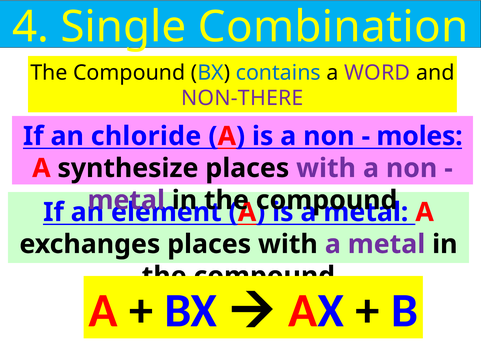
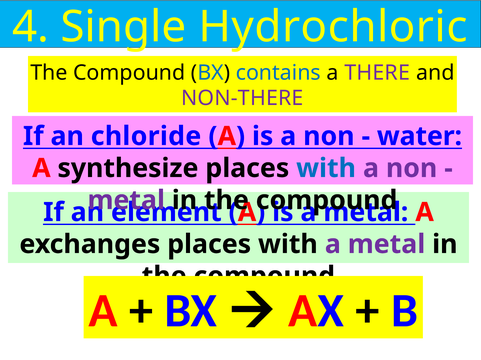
Combination: Combination -> Hydrochloric (333, 27)
WORD: WORD -> THERE (377, 73)
moles: moles -> water (419, 137)
with colour: purple -> blue (326, 169)
